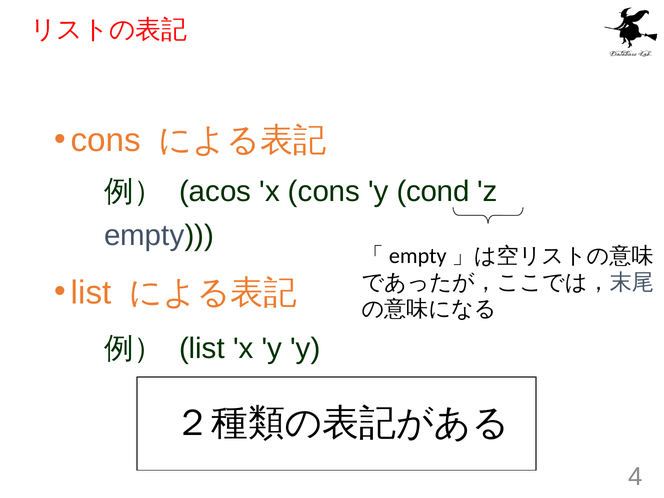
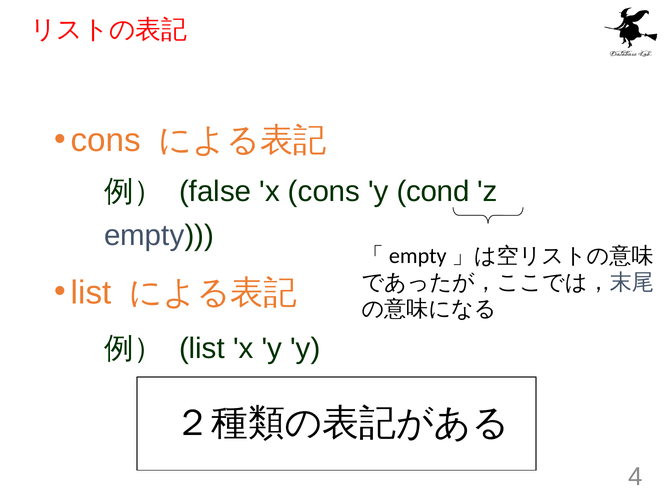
acos: acos -> false (215, 191)
